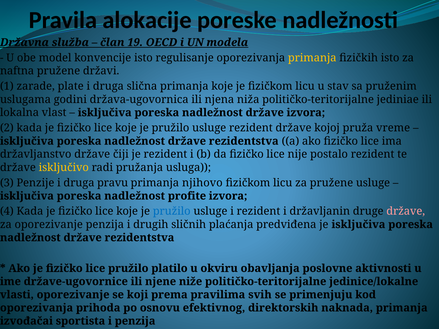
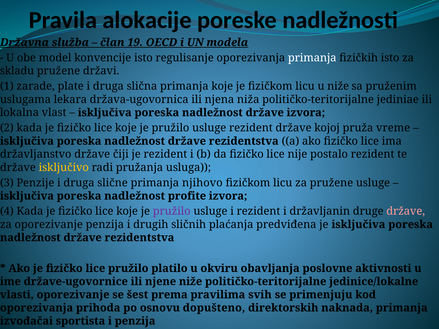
primanja colour: yellow -> white (312, 58)
naftna: naftna -> skladu (17, 71)
u stav: stav -> niže (338, 86)
godini: godini -> lekara (70, 100)
pravu: pravu -> slične (113, 183)
pružilo colour: blue -> purple (172, 211)
koji: koji -> šest (137, 295)
efektivnog: efektivnog -> dopušteno (214, 308)
